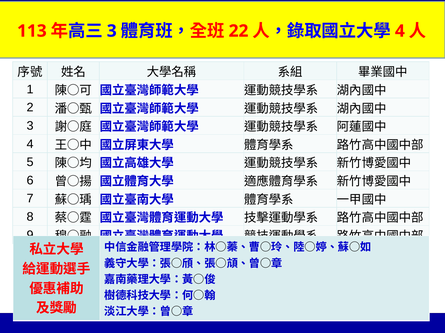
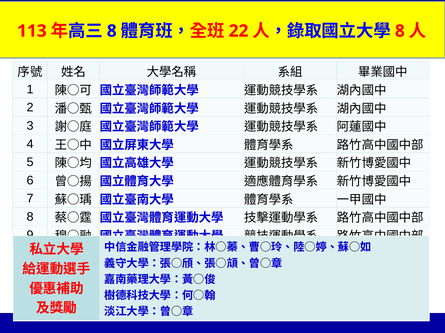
3: 3 -> 8 (112, 31)
4: 4 -> 8 (400, 31)
